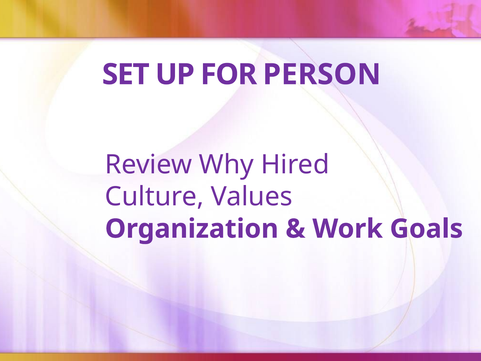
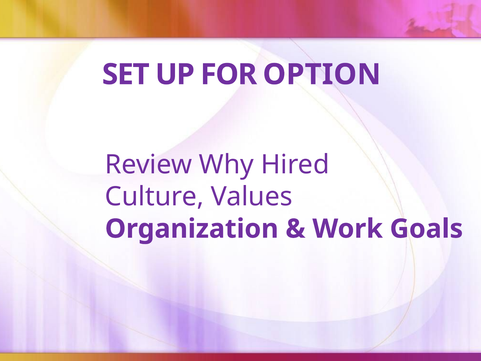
PERSON: PERSON -> OPTION (322, 74)
